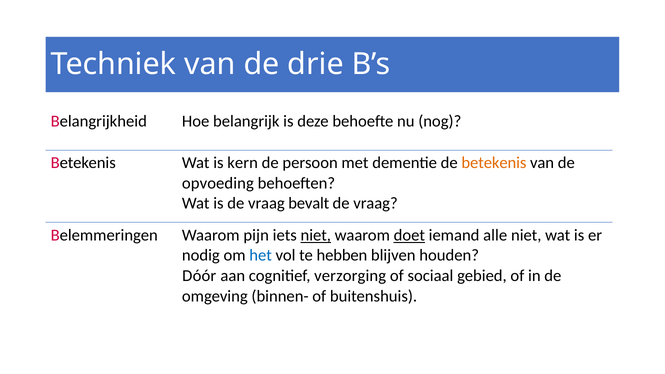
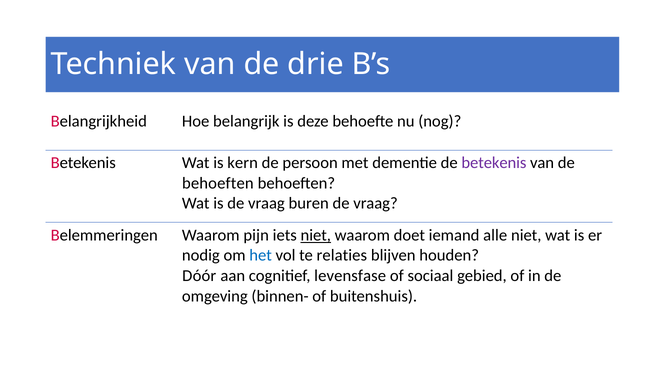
betekenis colour: orange -> purple (494, 163)
opvoeding: opvoeding -> behoeften (218, 183)
bevalt: bevalt -> buren (309, 204)
doet underline: present -> none (409, 235)
hebben: hebben -> relaties (342, 256)
verzorging: verzorging -> levensfase (350, 276)
